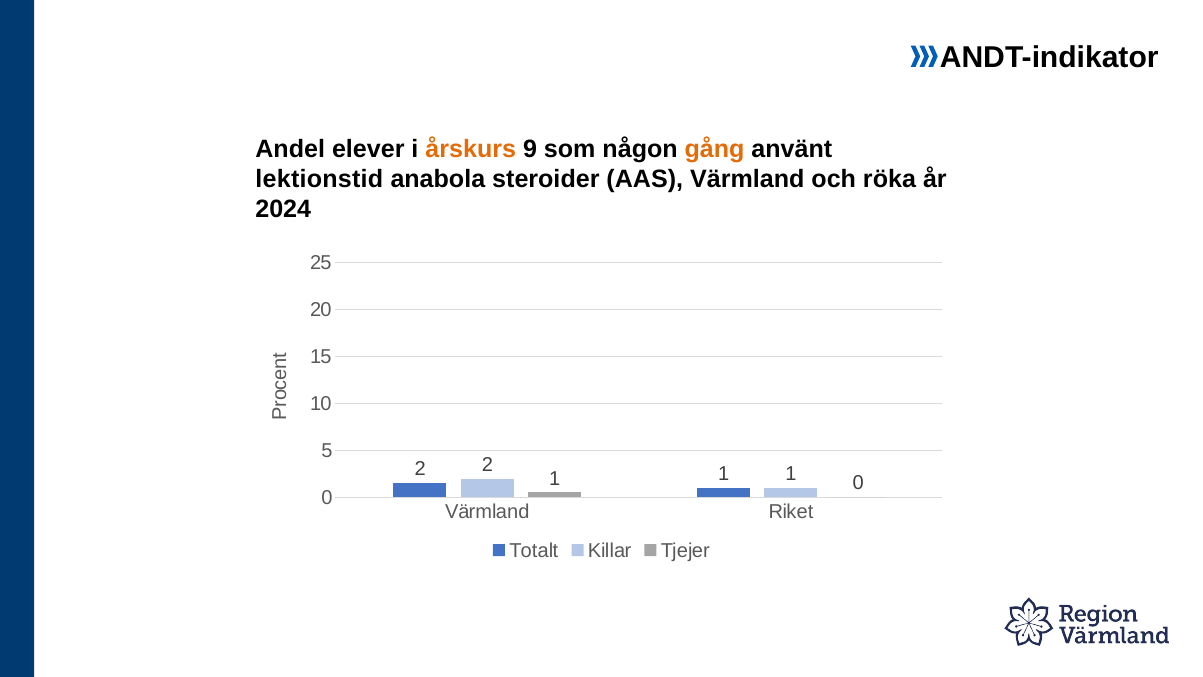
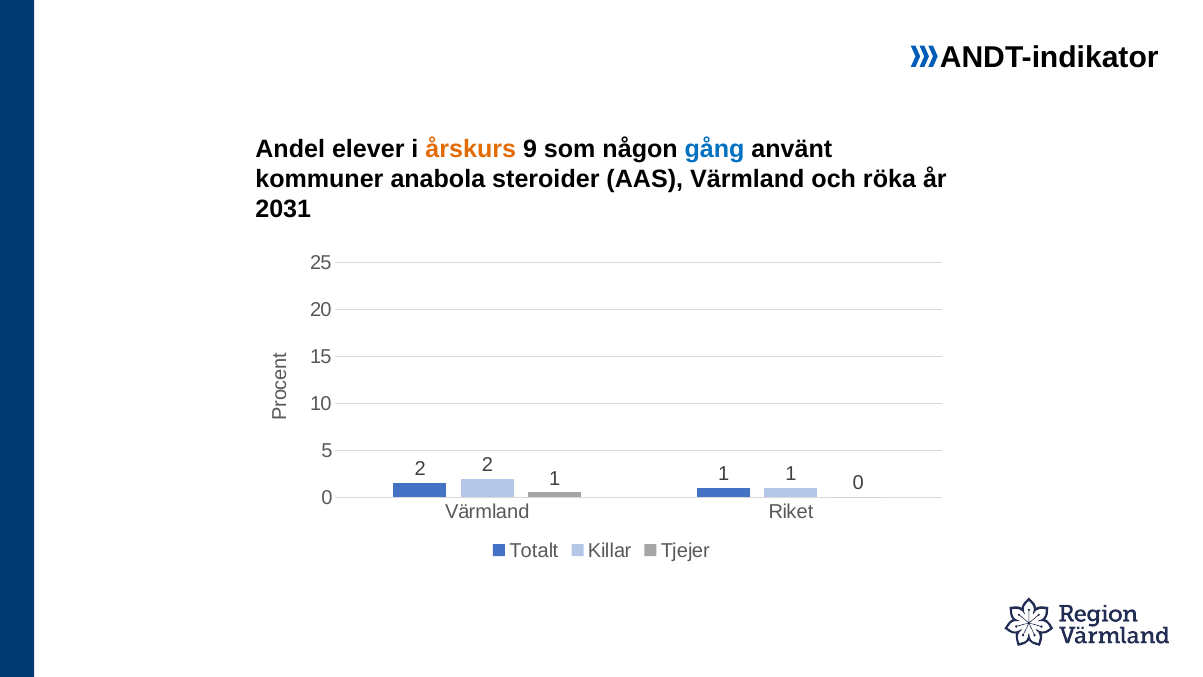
gång colour: orange -> blue (715, 149)
lektionstid: lektionstid -> kommuner (319, 179)
2024: 2024 -> 2031 (283, 209)
